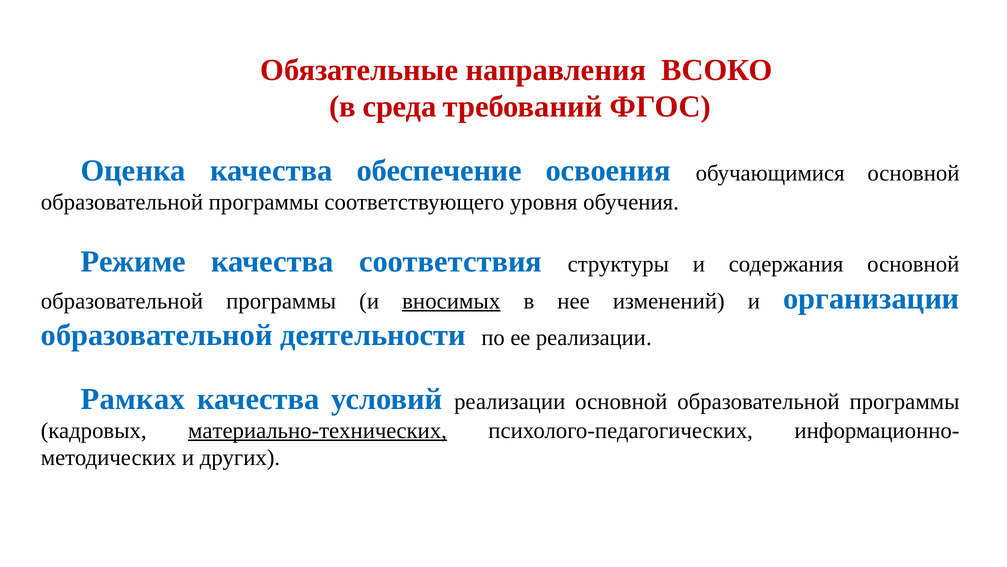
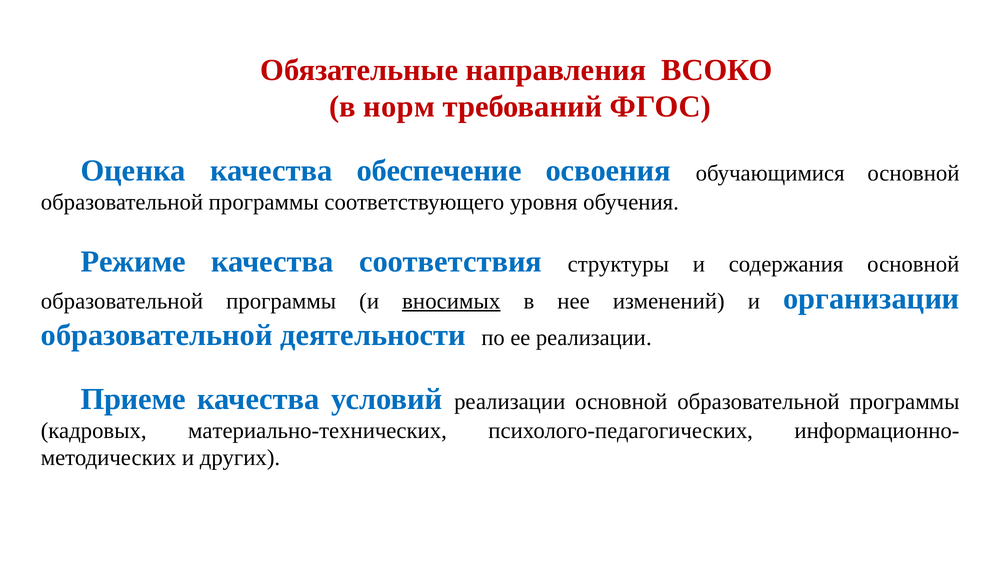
среда: среда -> норм (399, 106)
Рамках: Рамках -> Приеме (133, 399)
материально-технических underline: present -> none (317, 430)
